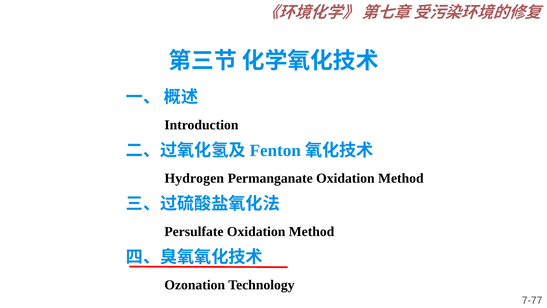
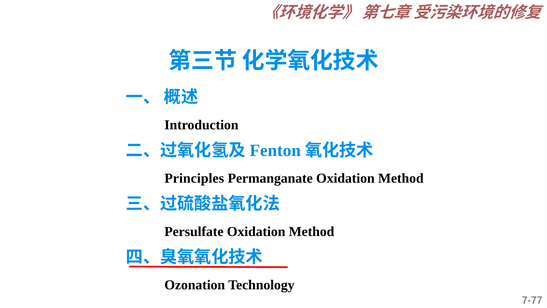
Hydrogen: Hydrogen -> Principles (194, 178)
